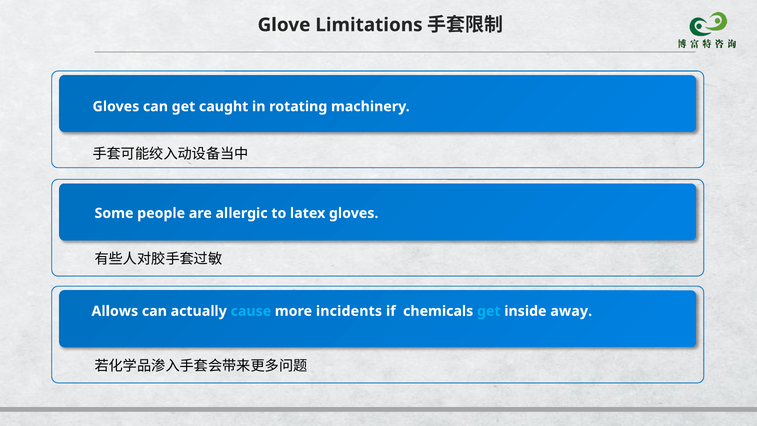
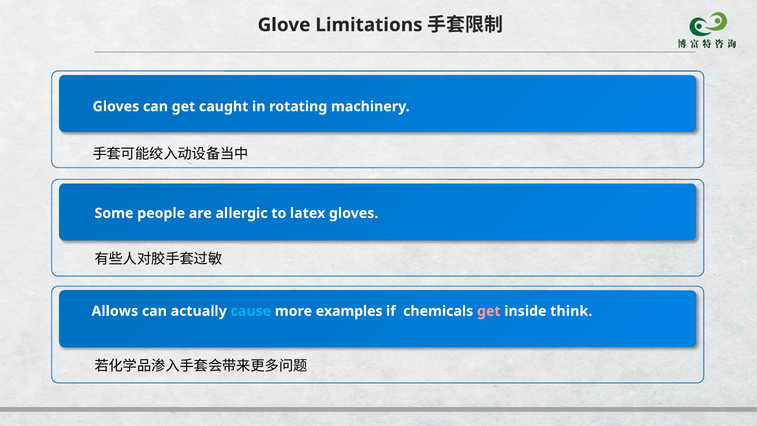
incidents: incidents -> examples (349, 311)
get colour: light blue -> pink (489, 311)
away: away -> think (571, 311)
